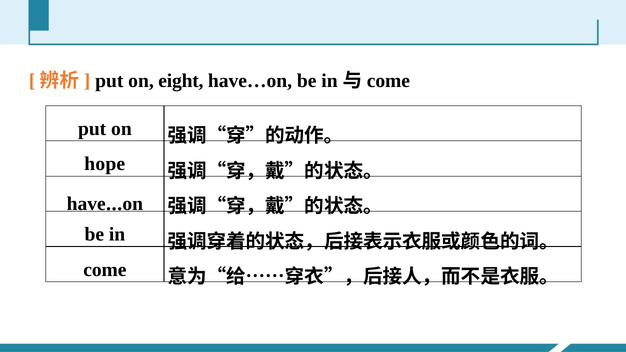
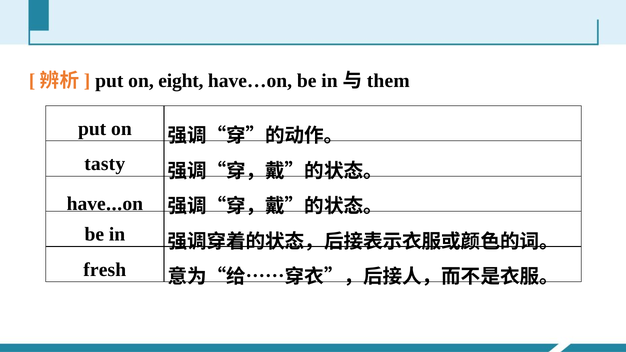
come: come -> them (388, 81)
hope: hope -> tasty (105, 164)
come: come -> fresh (105, 270)
